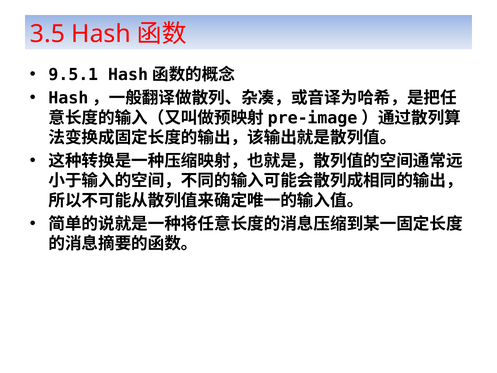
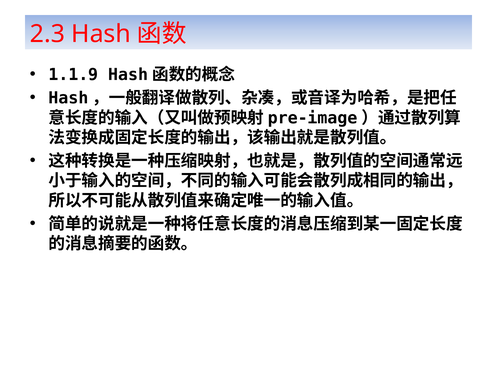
3.5: 3.5 -> 2.3 (47, 34)
9.5.1: 9.5.1 -> 1.1.9 (73, 75)
